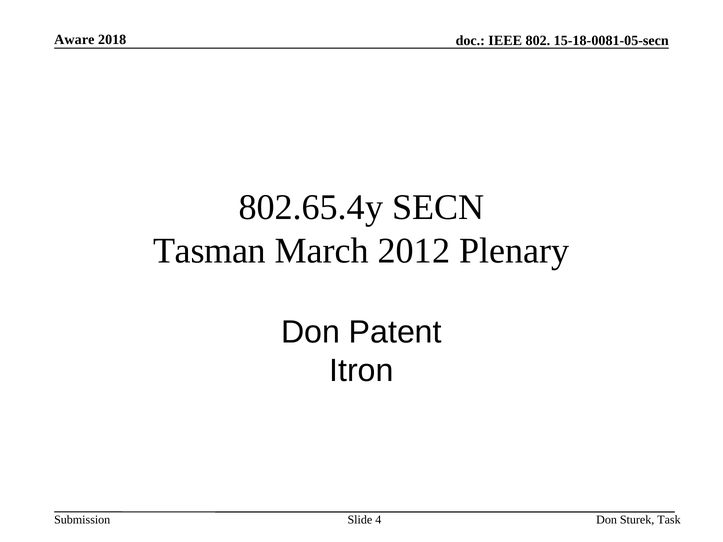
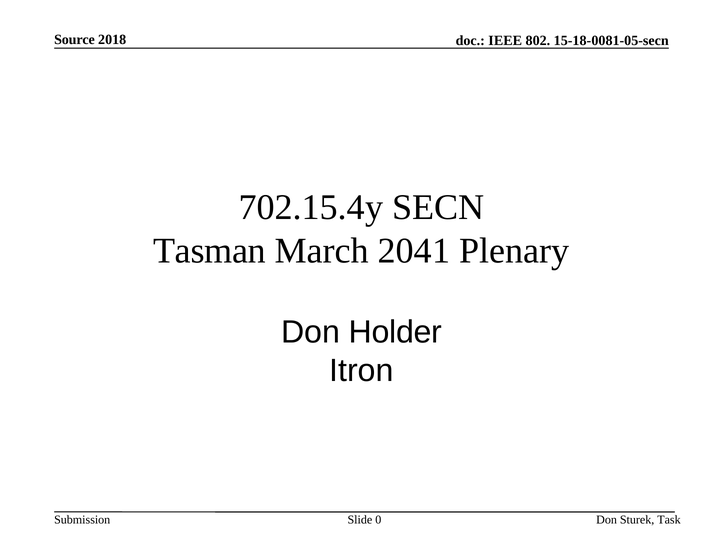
Aware: Aware -> Source (74, 39)
802.65.4y: 802.65.4y -> 702.15.4y (311, 207)
2012: 2012 -> 2041 (414, 251)
Patent: Patent -> Holder (395, 332)
4: 4 -> 0 (378, 520)
